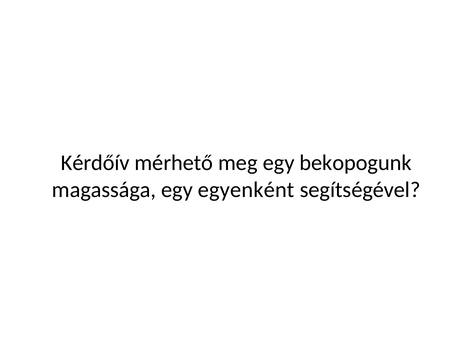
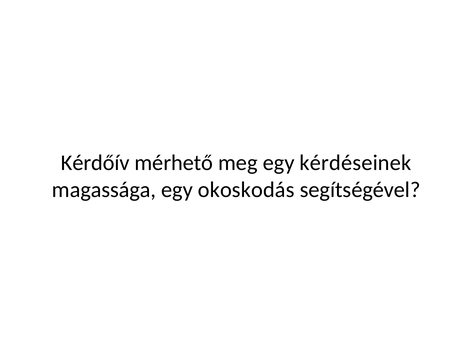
bekopogunk: bekopogunk -> kérdéseinek (355, 163)
egyenként: egyenként -> okoskodás (246, 190)
